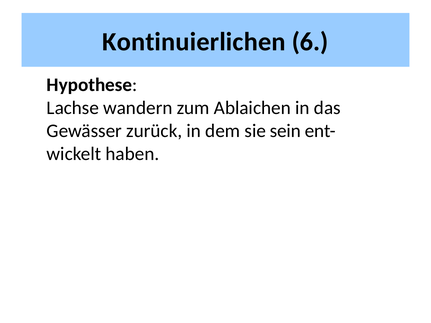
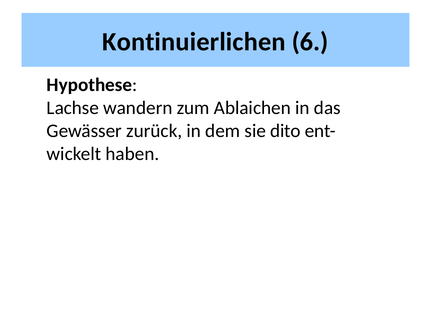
sein: sein -> dito (285, 131)
